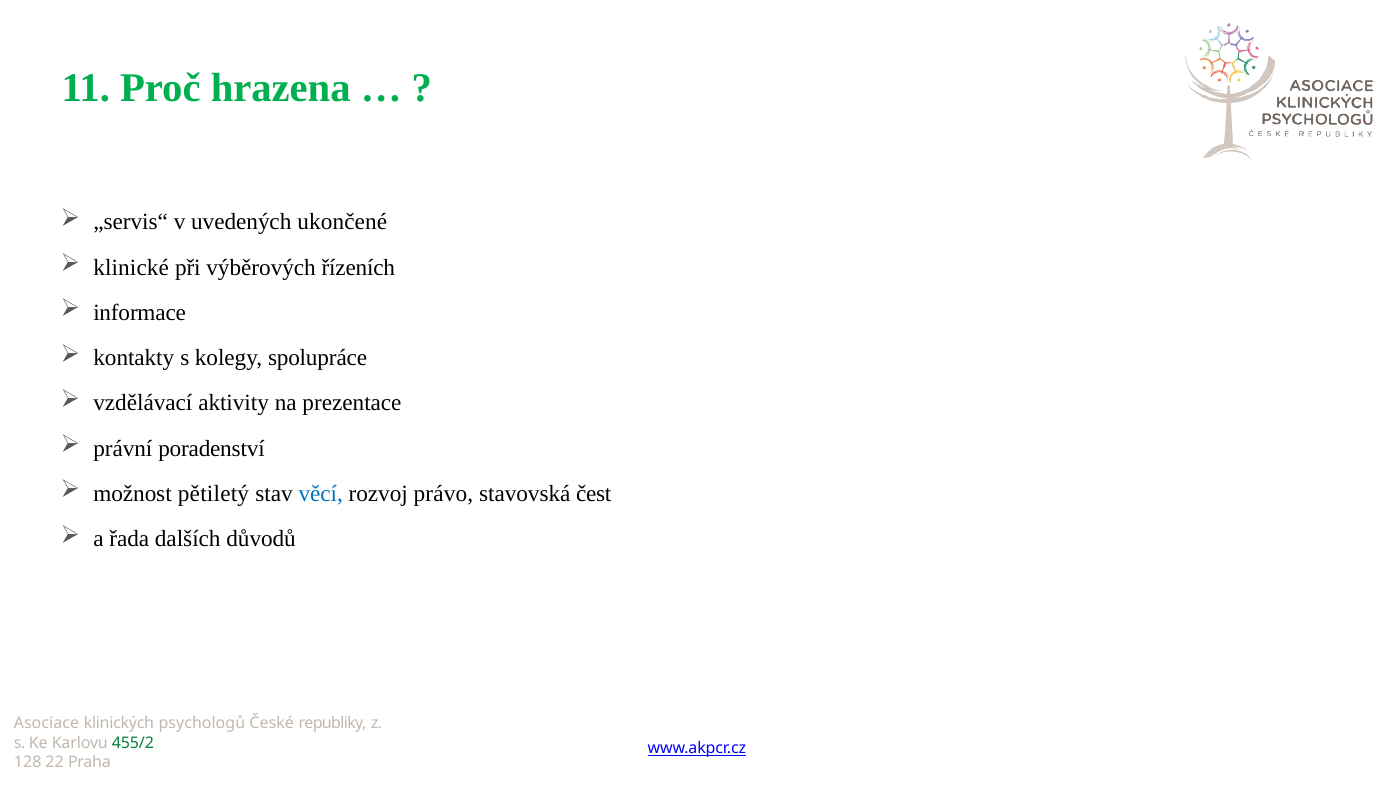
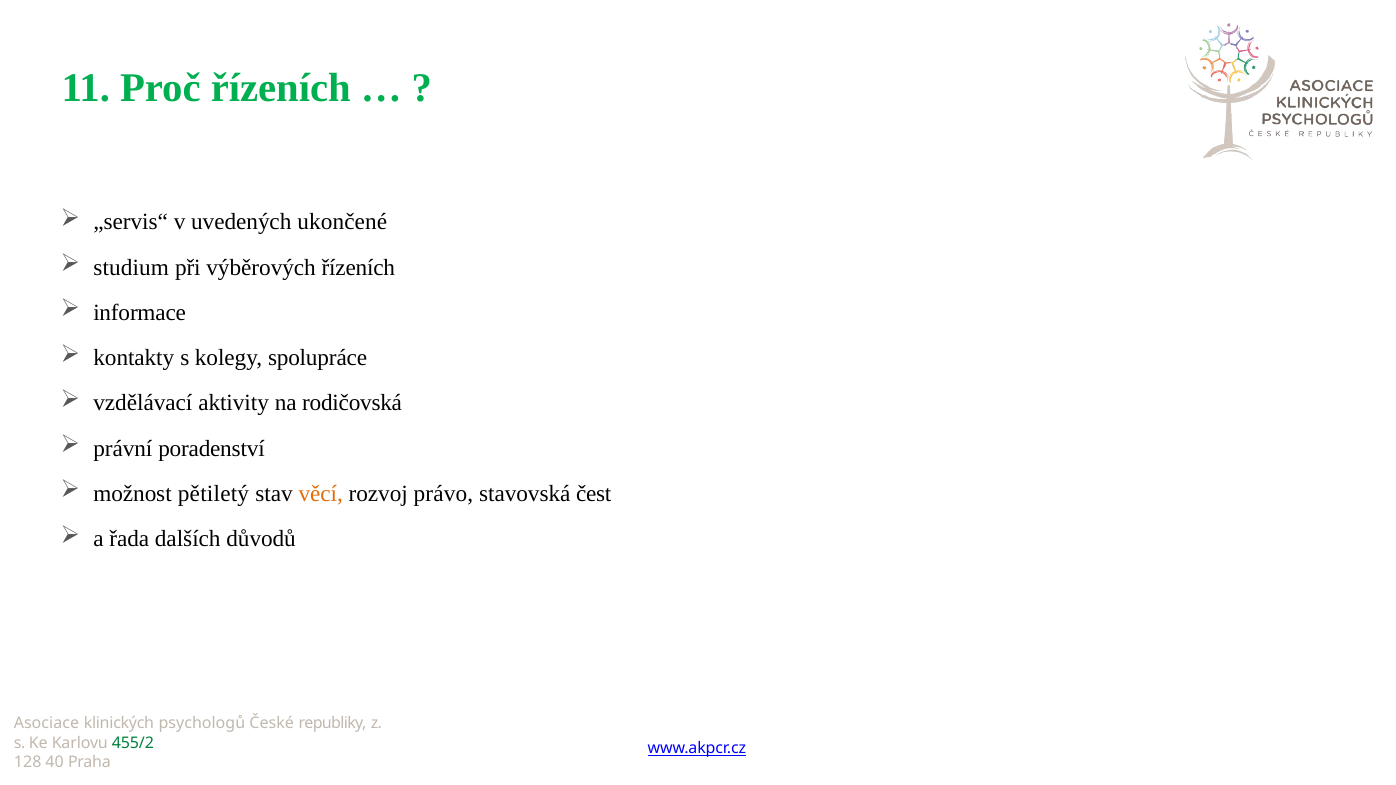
Proč hrazena: hrazena -> řízeních (281, 88)
klinické: klinické -> studium (131, 268)
prezentace: prezentace -> rodičovská (352, 403)
věcí colour: blue -> orange (321, 494)
22: 22 -> 40 (55, 762)
